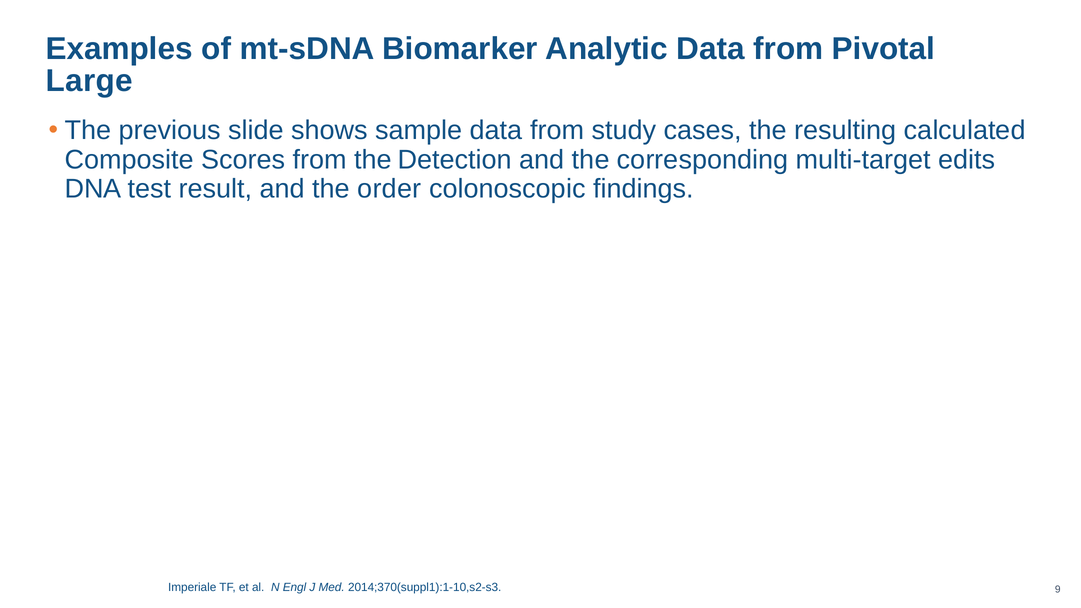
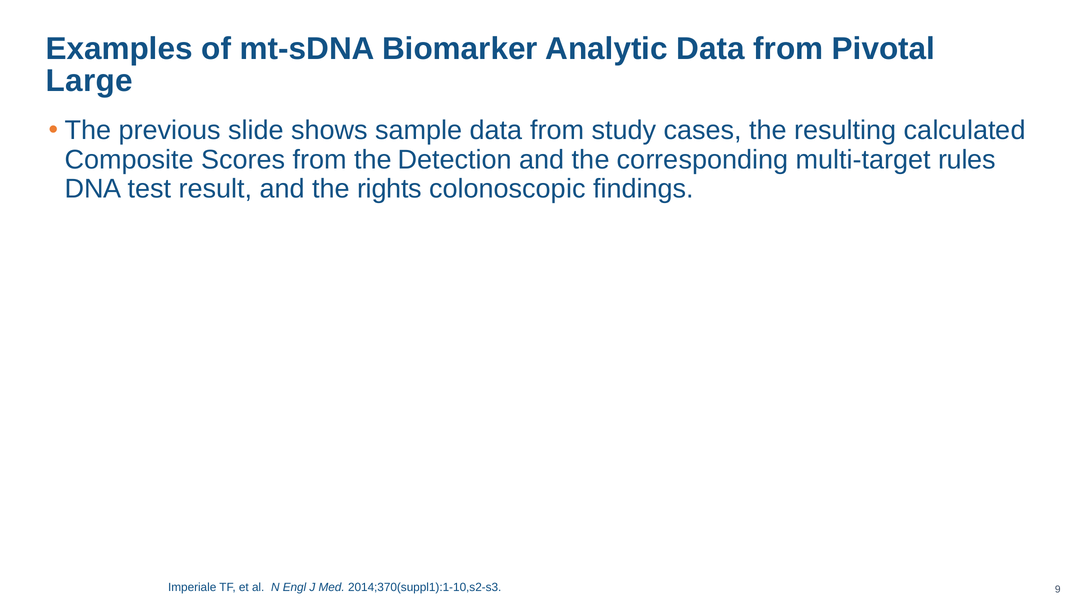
edits: edits -> rules (967, 160)
order: order -> rights (390, 189)
